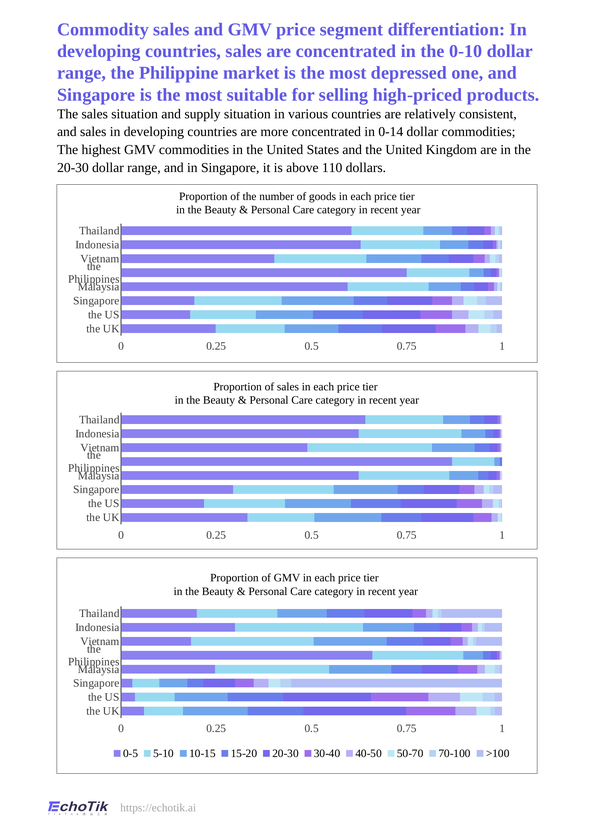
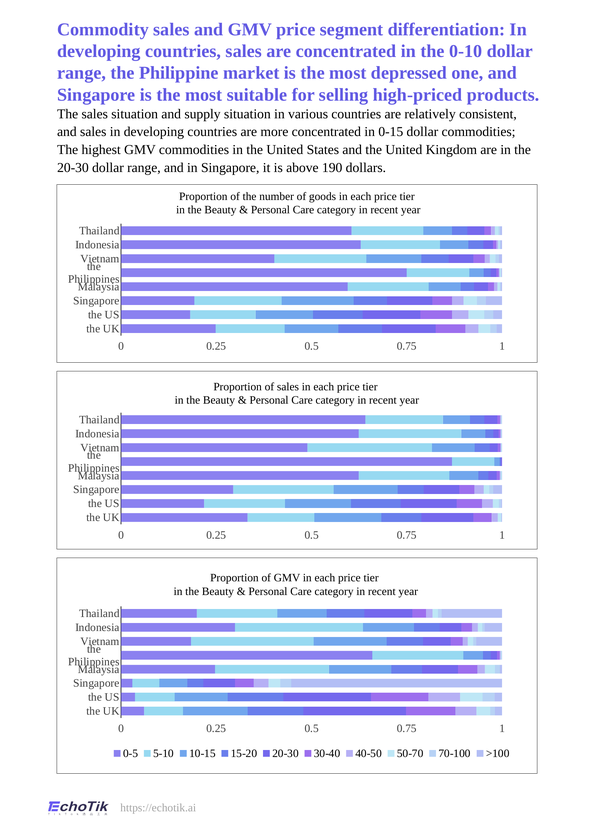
0-14: 0-14 -> 0-15 (391, 132)
110: 110 -> 190 (332, 168)
